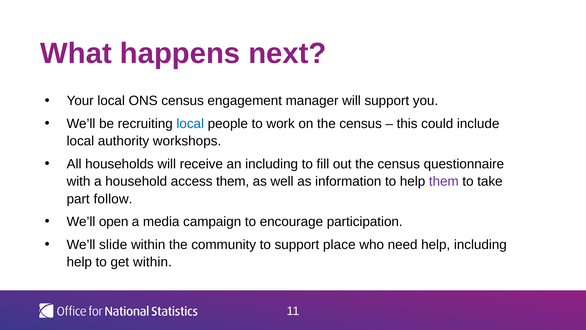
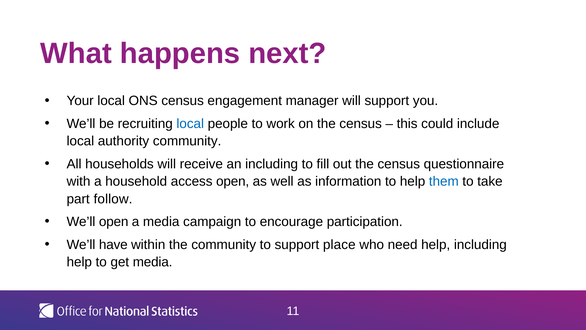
authority workshops: workshops -> community (187, 141)
access them: them -> open (233, 181)
them colour: purple -> blue (444, 181)
slide: slide -> have (113, 244)
get within: within -> media (153, 262)
